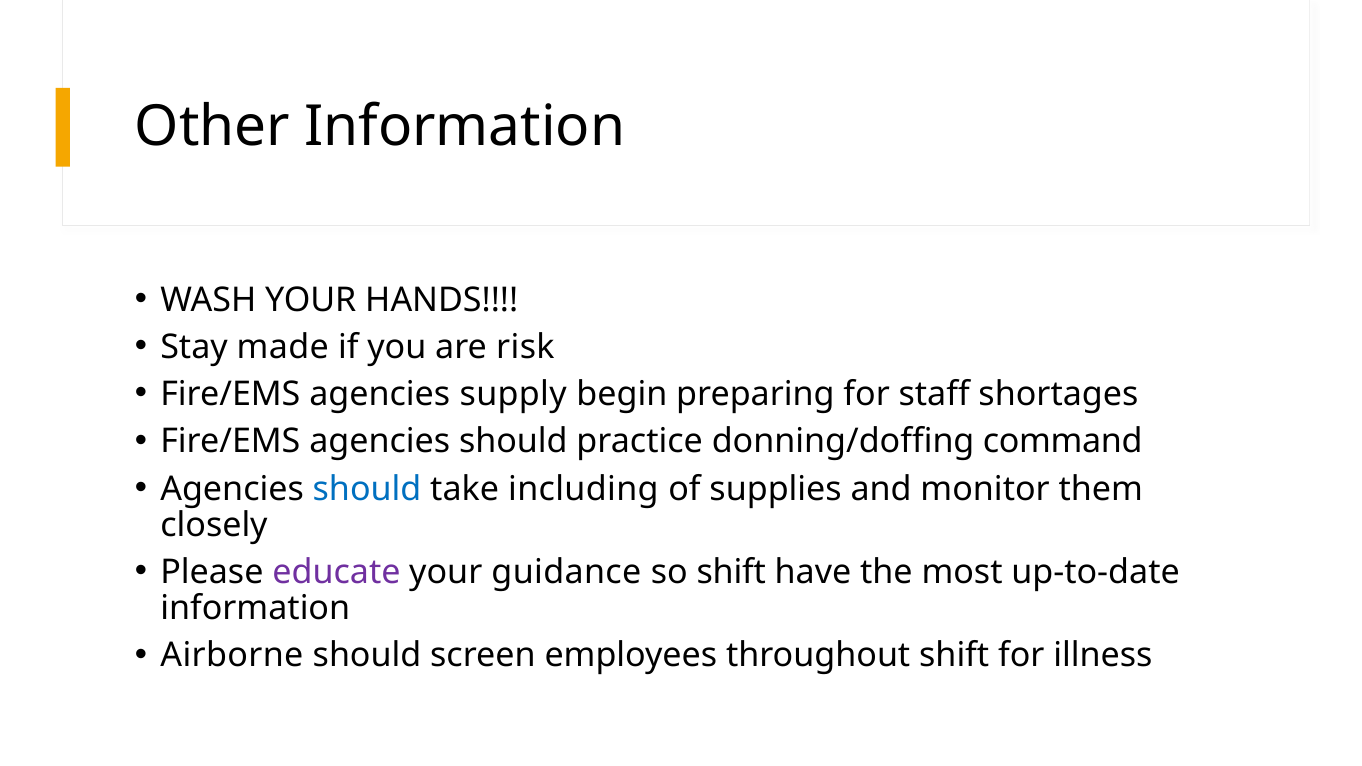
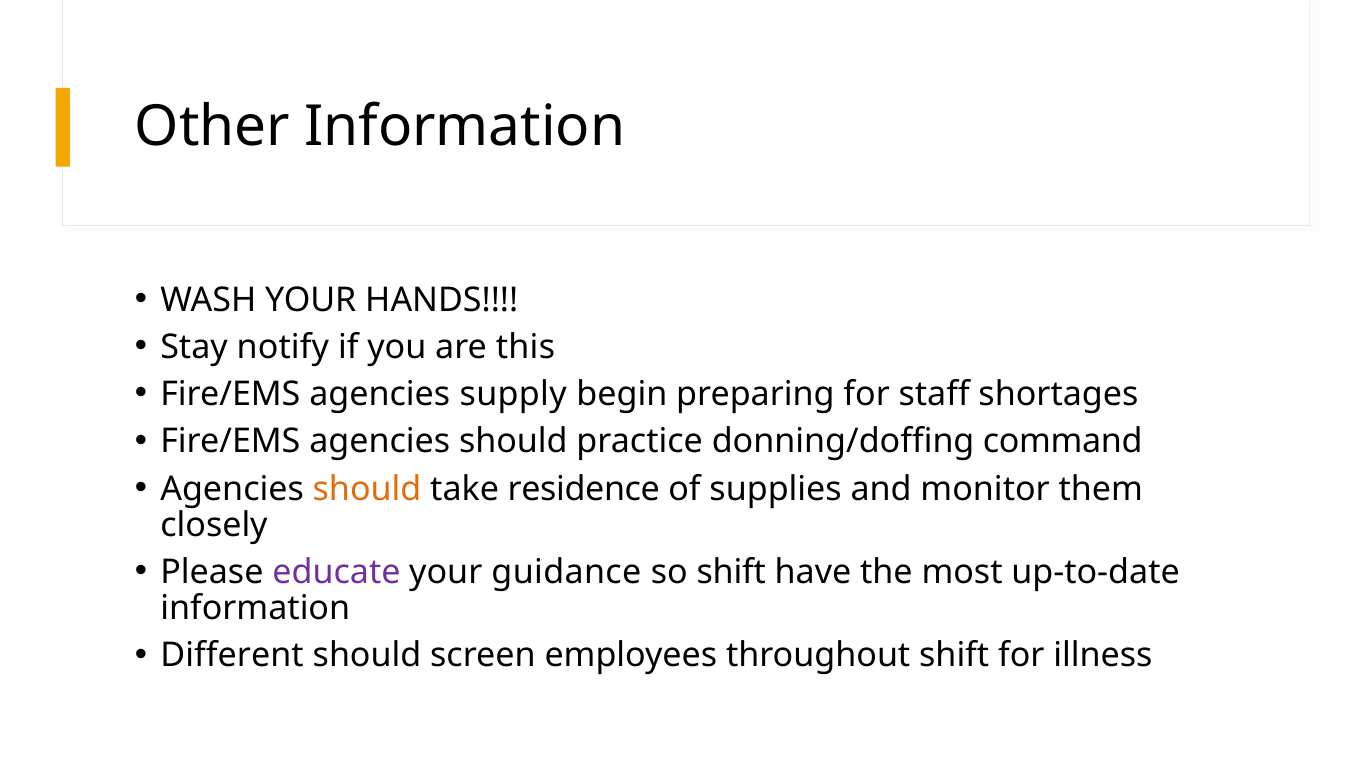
made: made -> notify (283, 347)
risk: risk -> this (525, 347)
should colour: blue -> orange (367, 489)
including: including -> residence (584, 489)
Airborne: Airborne -> Different (232, 656)
